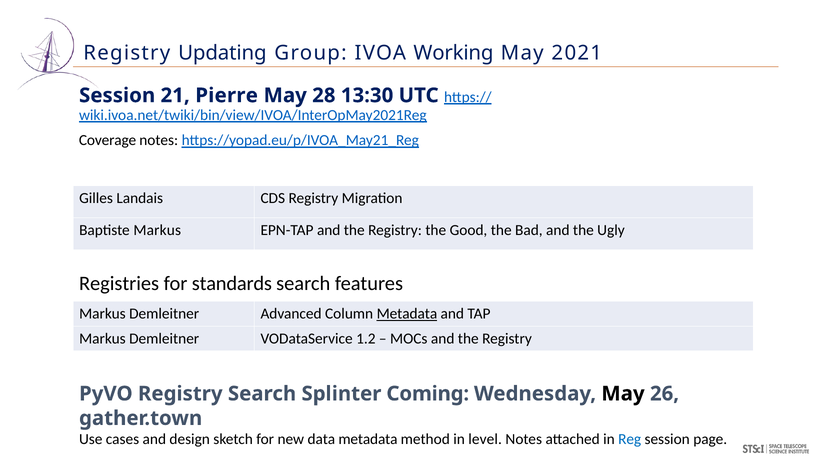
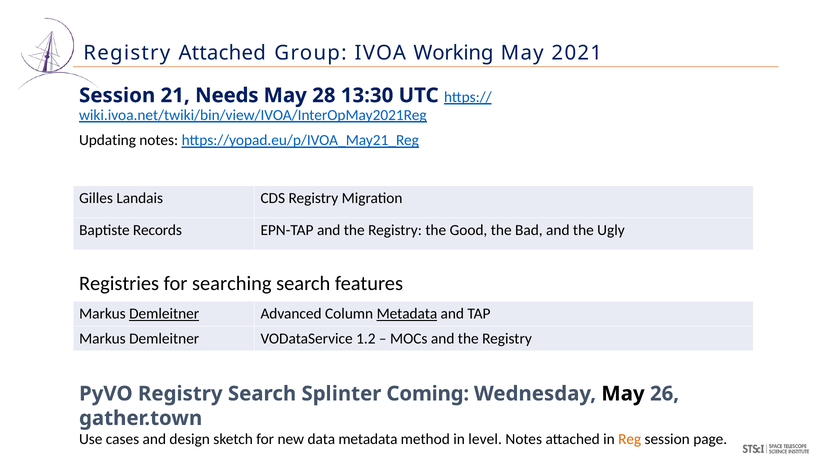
Registry Updating: Updating -> Attached (222, 53)
Pierre: Pierre -> Needs (227, 95)
Coverage: Coverage -> Updating (108, 140)
Baptiste Markus: Markus -> Records (157, 230)
standards: standards -> searching (232, 284)
Demleitner underline: none -> present (164, 314)
Reg colour: blue -> orange (630, 439)
